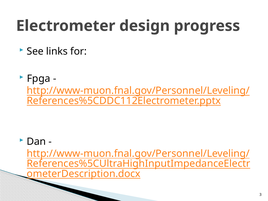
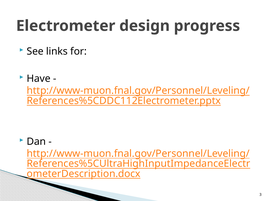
Fpga: Fpga -> Have (39, 79)
